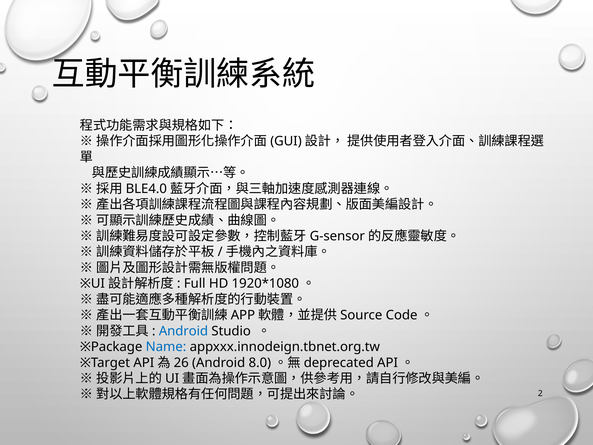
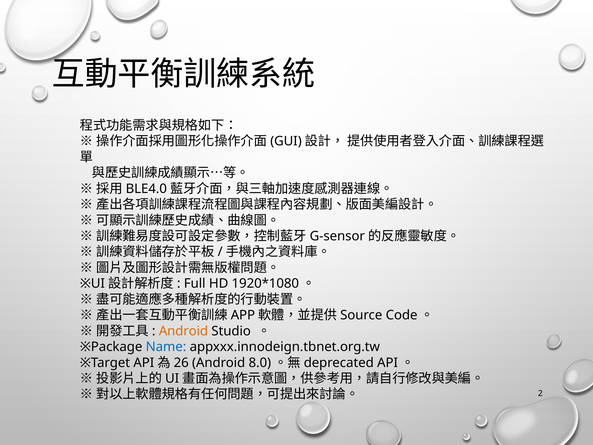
Android colour: blue -> orange (183, 331)
